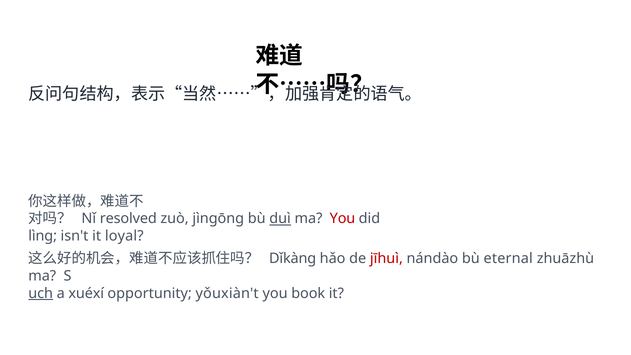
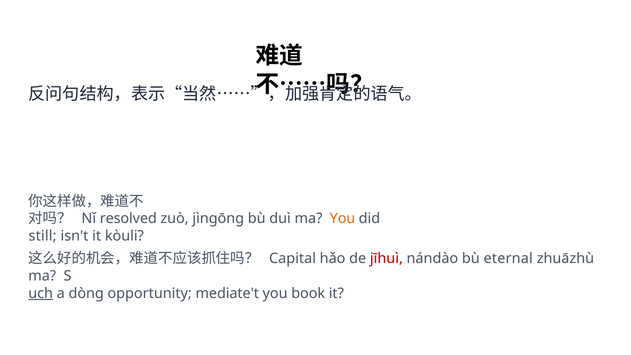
duì underline: present -> none (280, 219)
You colour: red -> orange (343, 219)
lìng: lìng -> still (43, 236)
loyal: loyal -> kòuli (124, 236)
Dǐkàng: Dǐkàng -> Capital (293, 259)
xuéxí: xuéxí -> dòng (86, 293)
yǒuxiàn't: yǒuxiàn't -> mediate't (227, 293)
